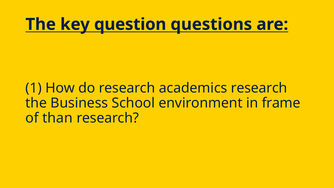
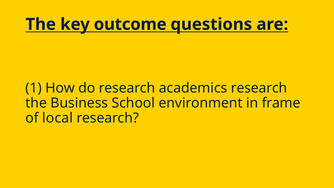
question: question -> outcome (130, 24)
than: than -> local (58, 118)
